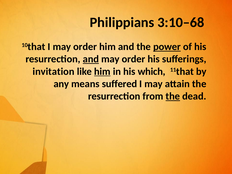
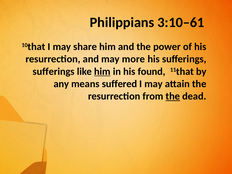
3:10–68: 3:10–68 -> 3:10–61 (181, 22)
I may order: order -> share (85, 47)
power underline: present -> none (167, 47)
and underline: present -> none (91, 59)
order: order -> more (133, 59)
invitation: invitation -> sufferings (54, 71)
which: which -> found (152, 71)
